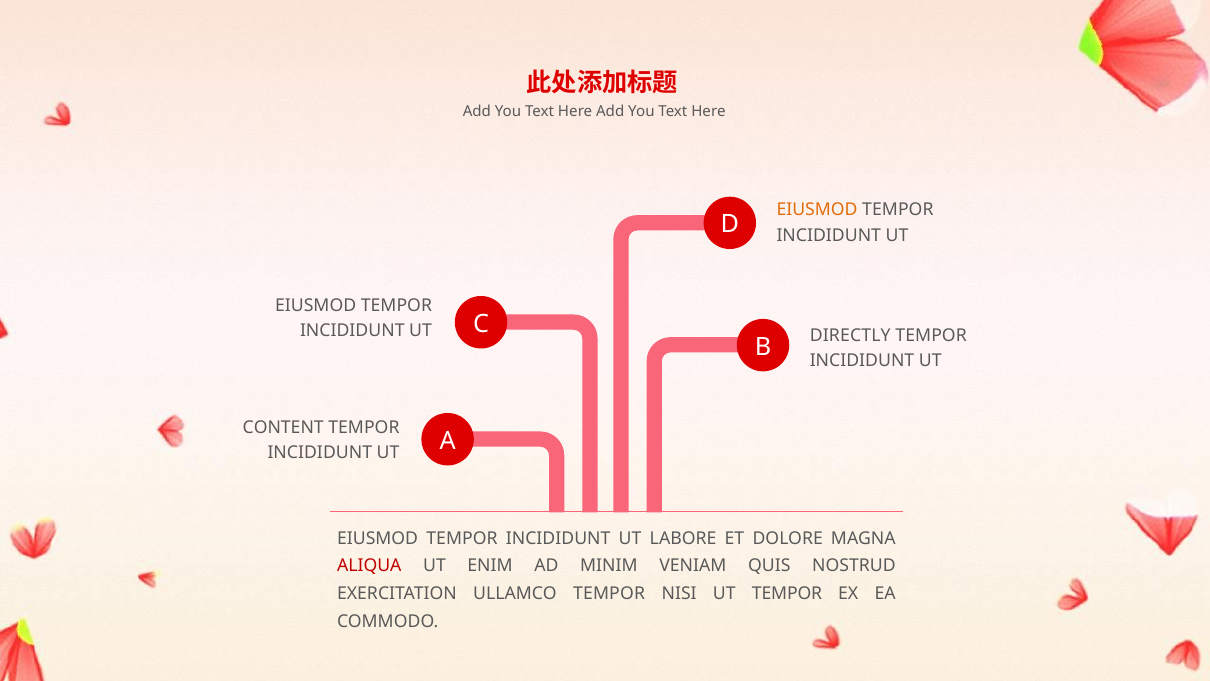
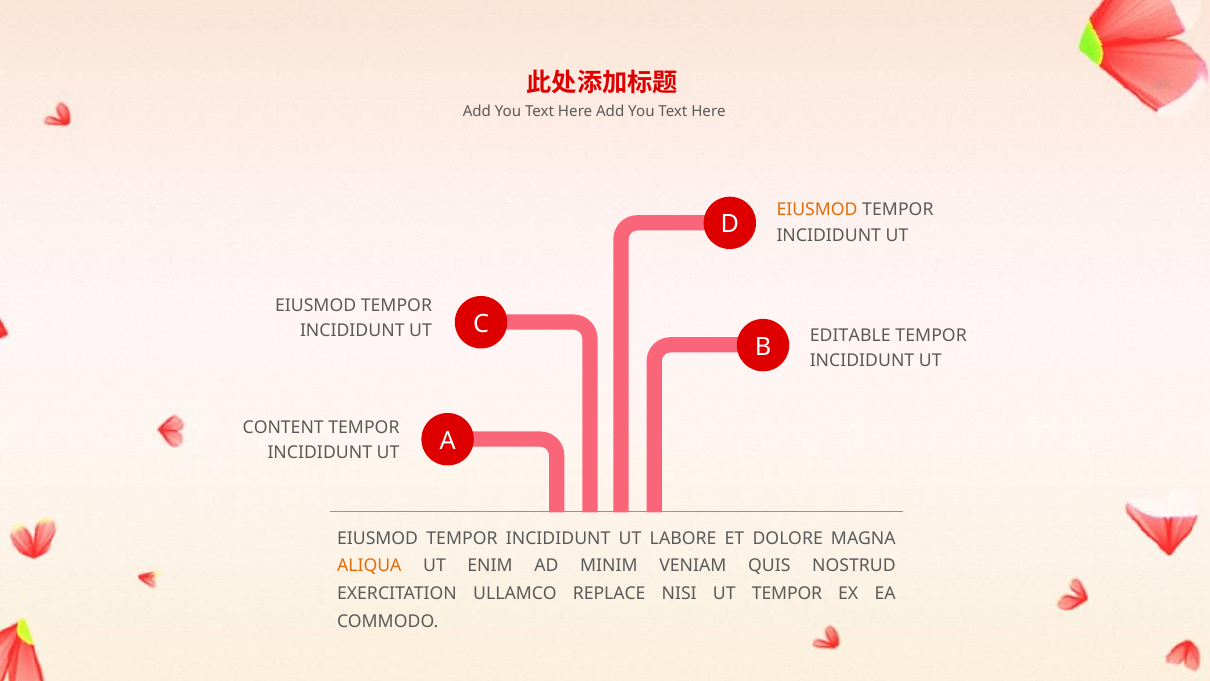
DIRECTLY: DIRECTLY -> EDITABLE (850, 335)
ALIQUA colour: red -> orange (369, 566)
ULLAMCO TEMPOR: TEMPOR -> REPLACE (609, 593)
